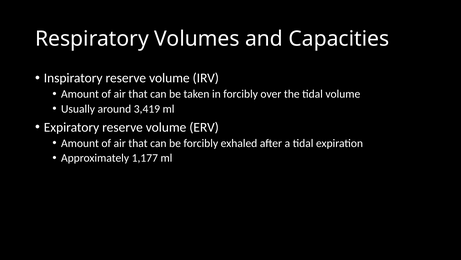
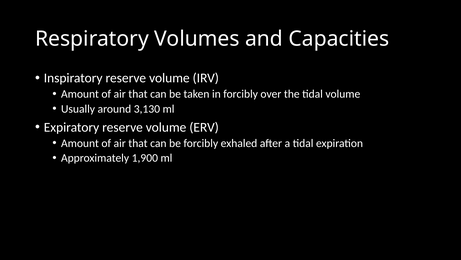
3,419: 3,419 -> 3,130 (147, 109)
1,177: 1,177 -> 1,900 (145, 158)
